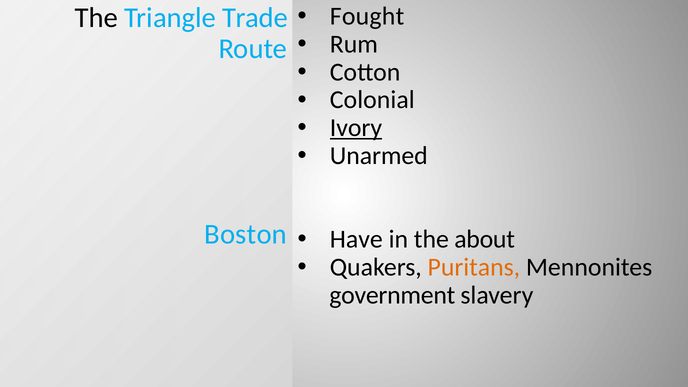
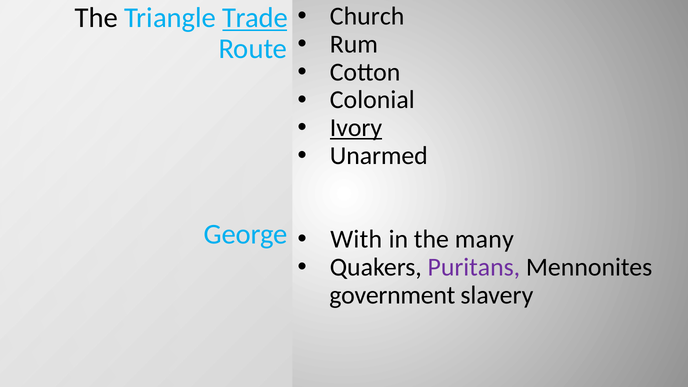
Fought: Fought -> Church (367, 16)
Trade underline: none -> present (255, 18)
Boston: Boston -> George (246, 235)
Have: Have -> With (356, 239)
about: about -> many (484, 239)
Puritans colour: orange -> purple (474, 267)
